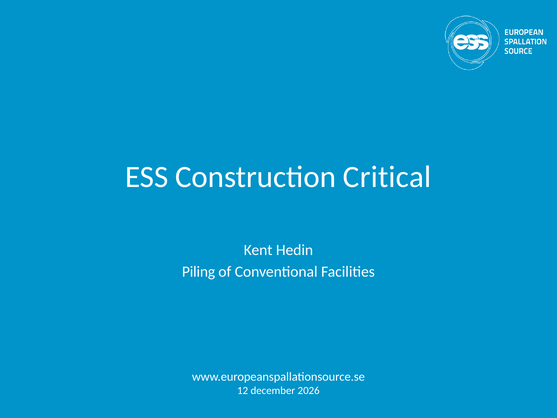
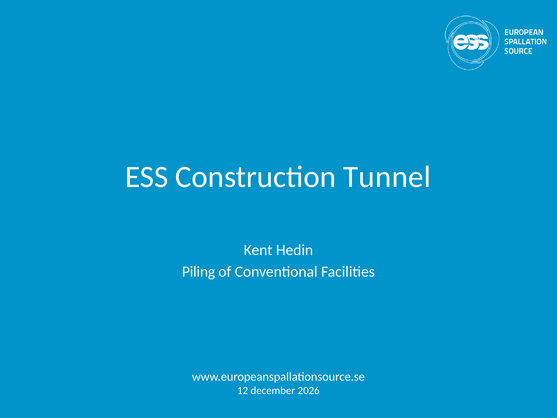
Critical: Critical -> Tunnel (387, 177)
